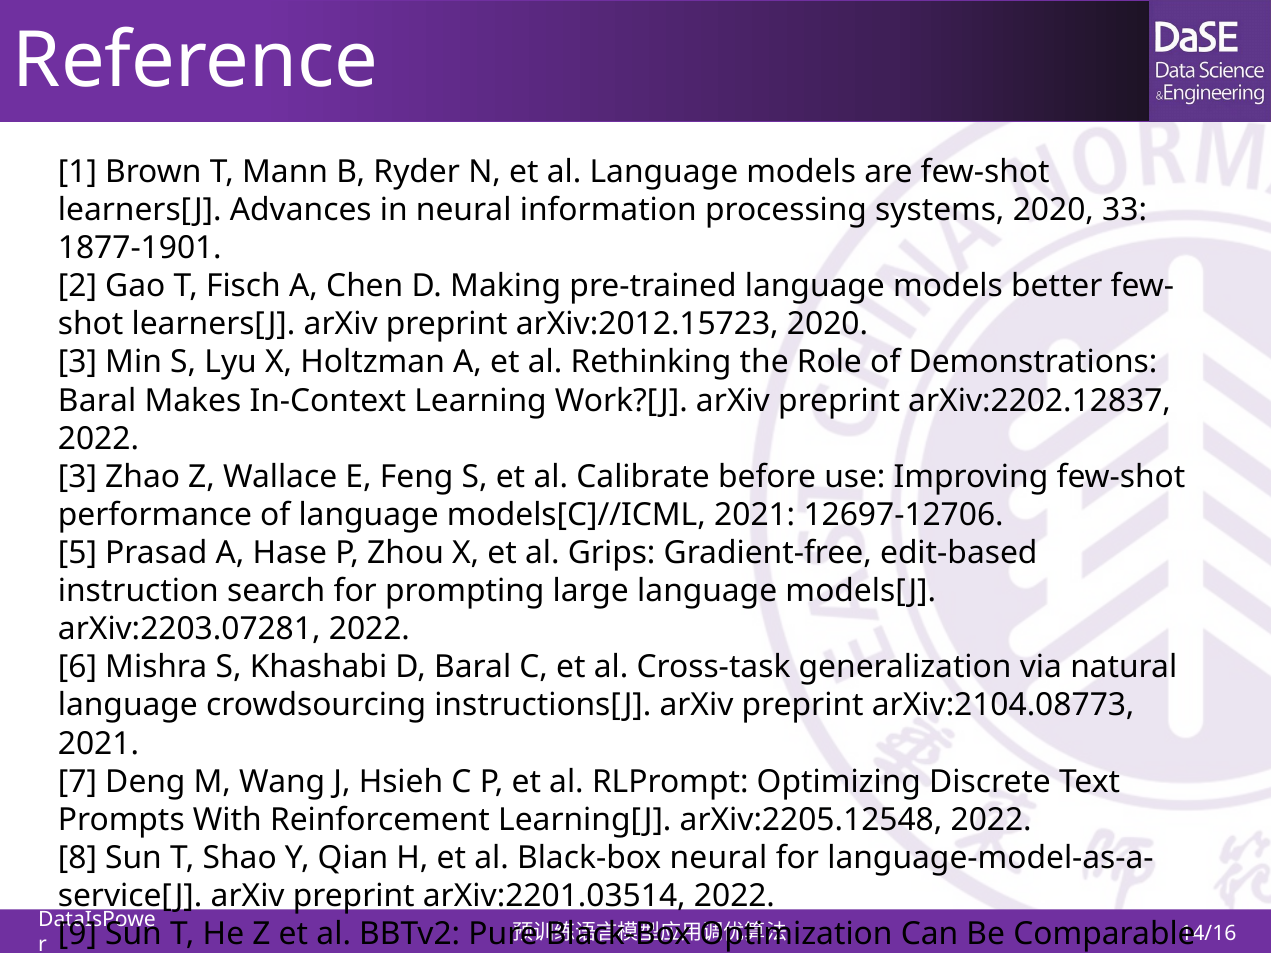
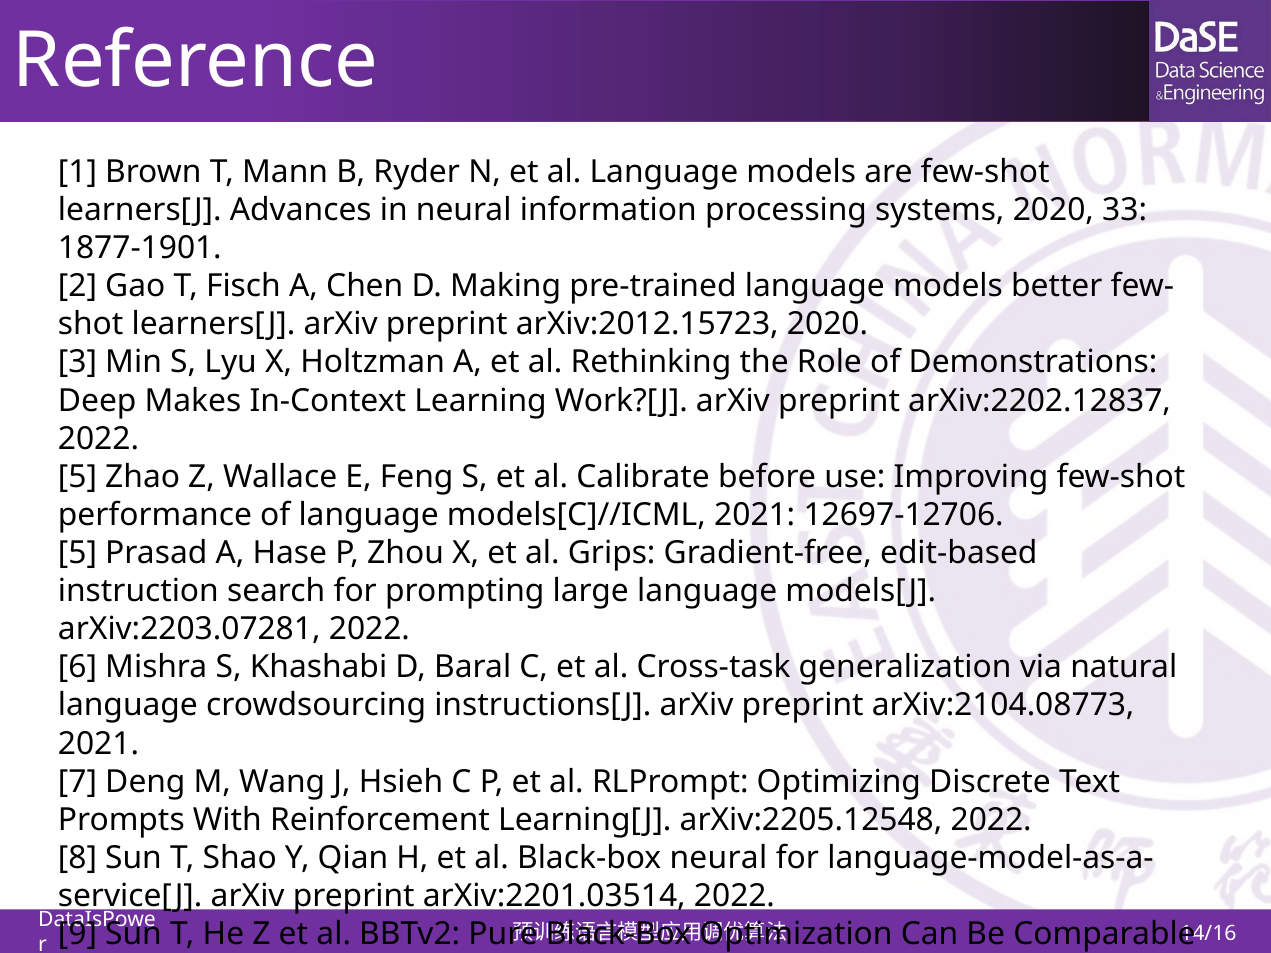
Baral: Baral -> Deep (97, 401)
3: 3 -> 5 (78, 477)
